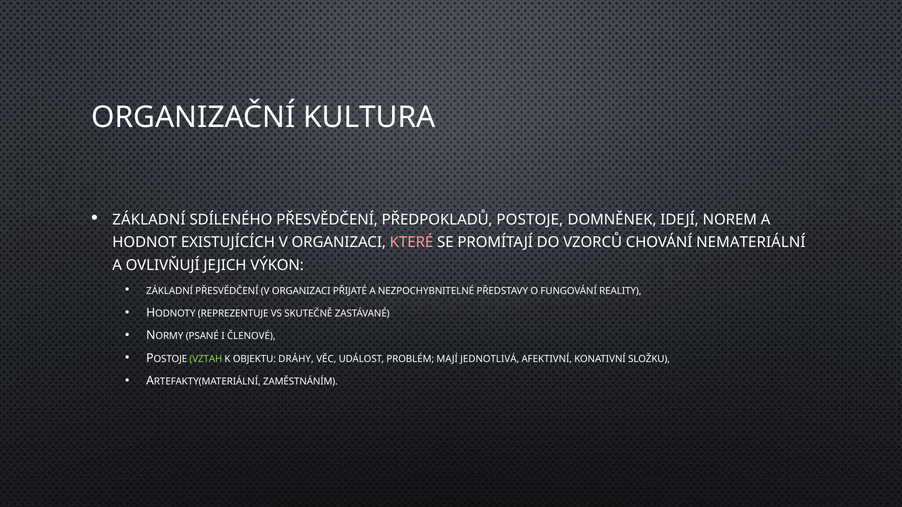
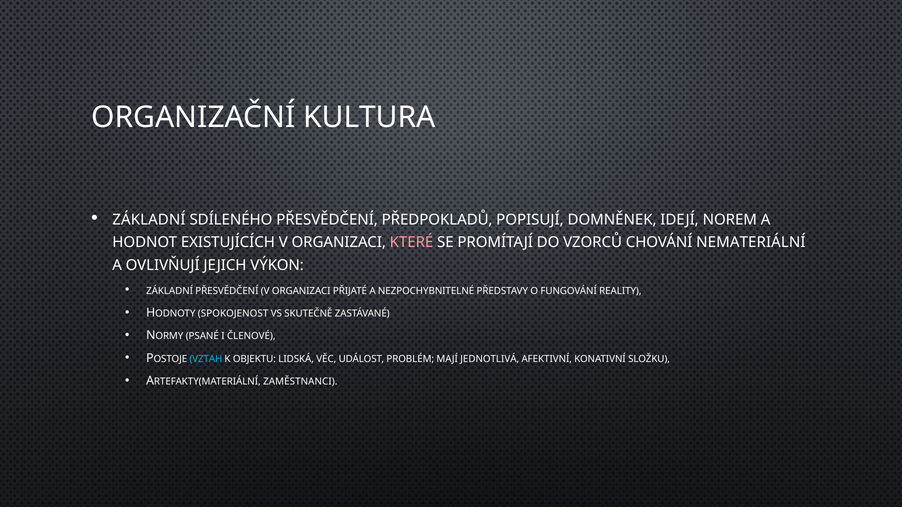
PŘEDPOKLADŮ POSTOJE: POSTOJE -> POPISUJÍ (530, 220)
REPREZENTUJE: REPREZENTUJE -> SPOKOJENOST (233, 314)
VZTAH colour: light green -> light blue (206, 359)
DRÁHY: DRÁHY -> LIDSKÁ (296, 359)
ZAMĚSTNÁNÍM: ZAMĚSTNÁNÍM -> ZAMĚSTNANCI (300, 382)
